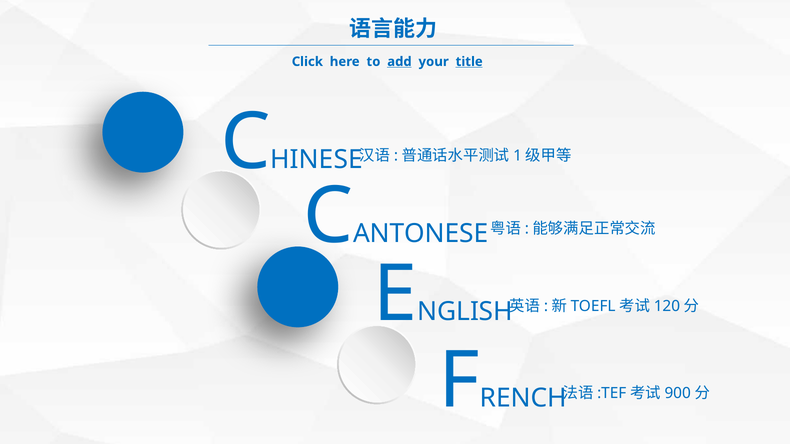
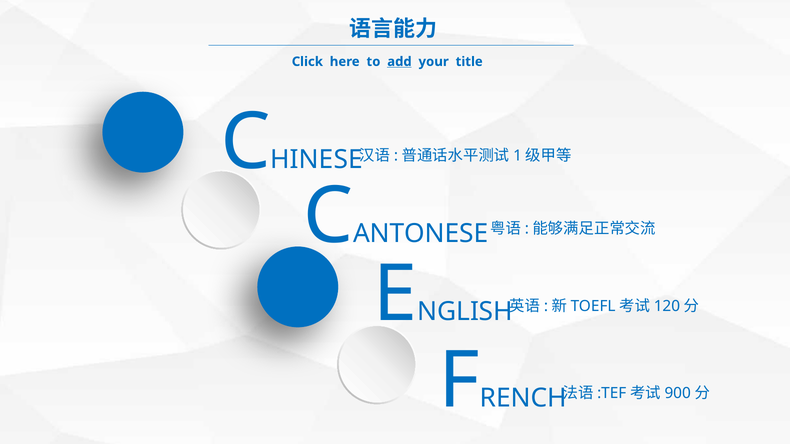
title underline: present -> none (469, 62)
